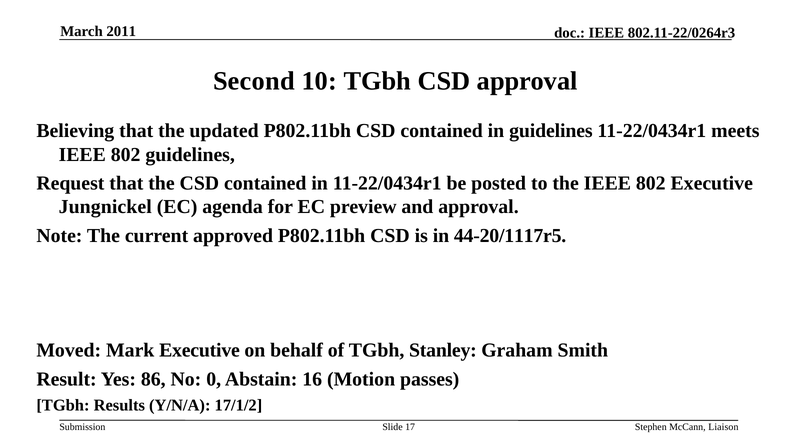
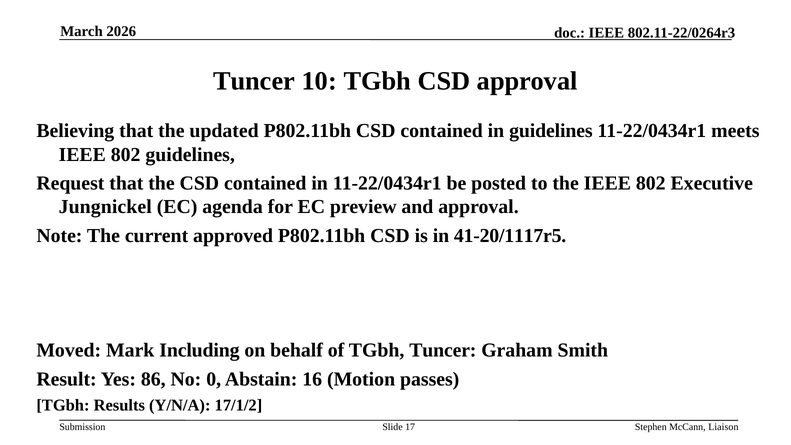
2011: 2011 -> 2026 (121, 31)
Second: Second -> Tuncer (254, 81)
44-20/1117r5: 44-20/1117r5 -> 41-20/1117r5 (510, 236)
Mark Executive: Executive -> Including (199, 350)
TGbh Stanley: Stanley -> Tuncer (443, 350)
